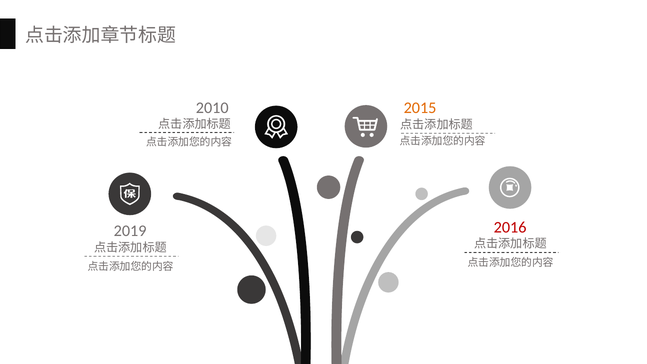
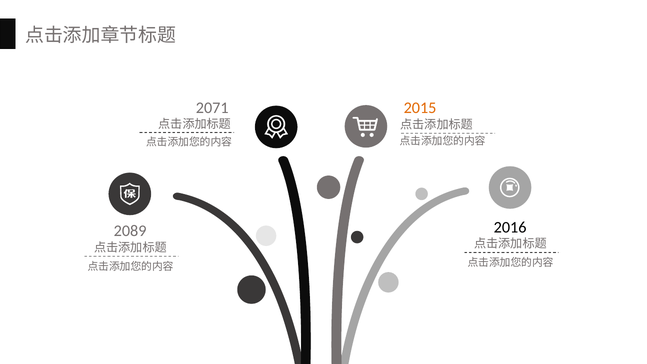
2010: 2010 -> 2071 (212, 108)
2016 colour: red -> black (510, 227)
2019: 2019 -> 2089 (130, 231)
